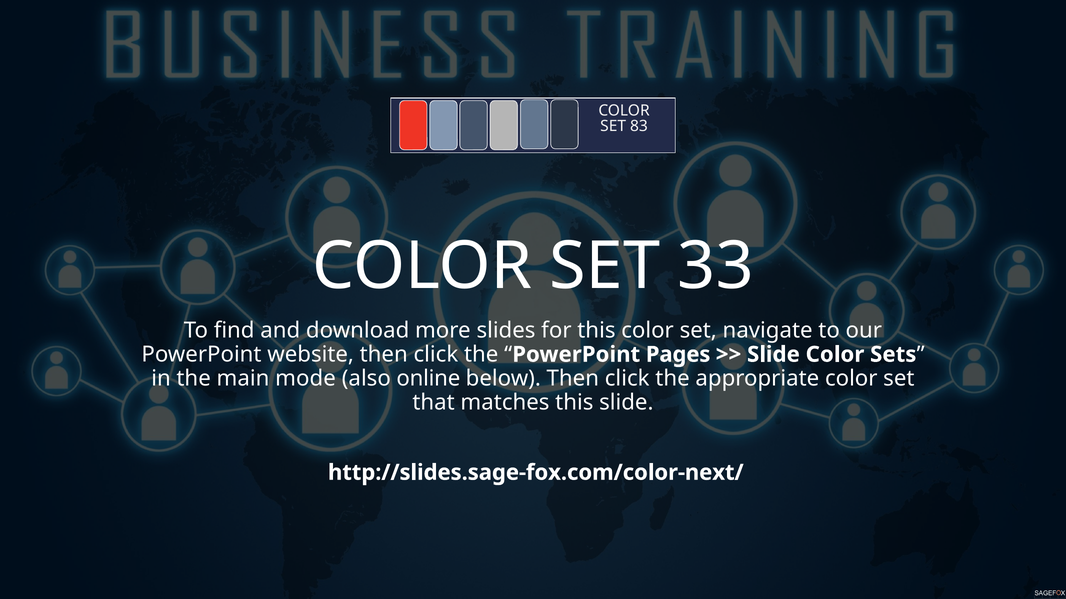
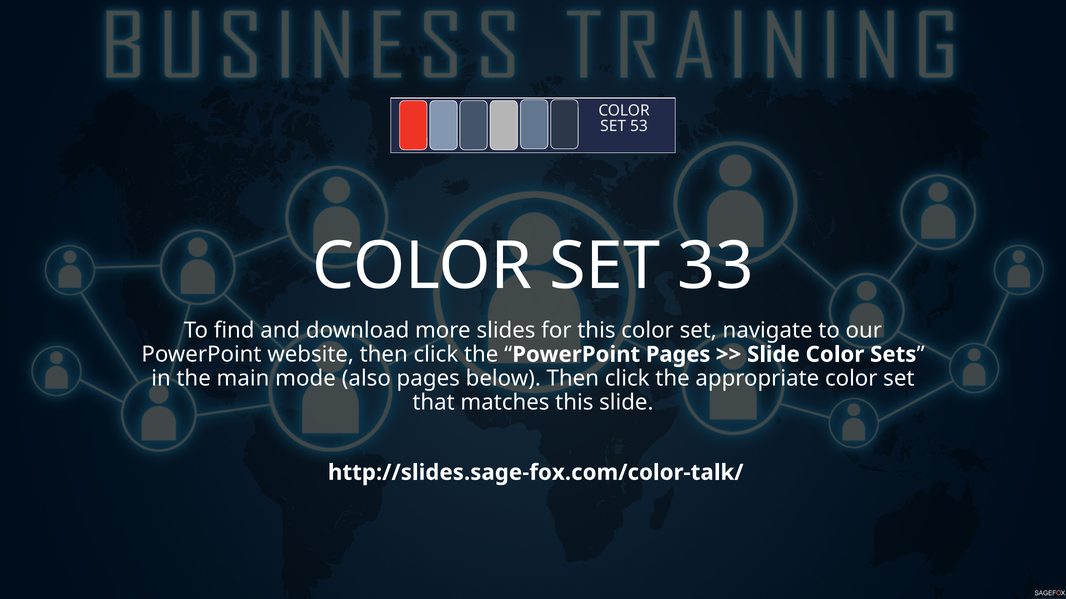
83: 83 -> 53 (639, 126)
also online: online -> pages (428, 379)
http://slides.sage-fox.com/color-next/: http://slides.sage-fox.com/color-next/ -> http://slides.sage-fox.com/color-talk/ (536, 473)
